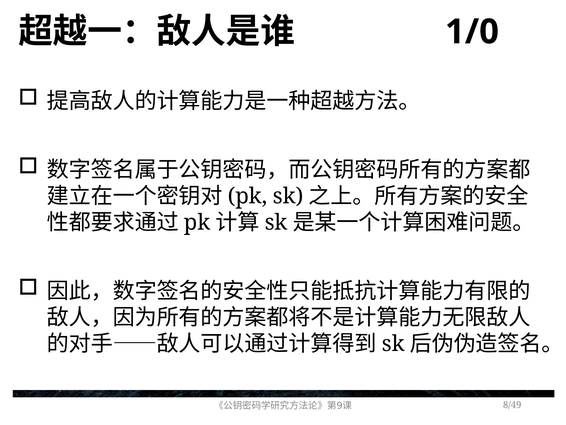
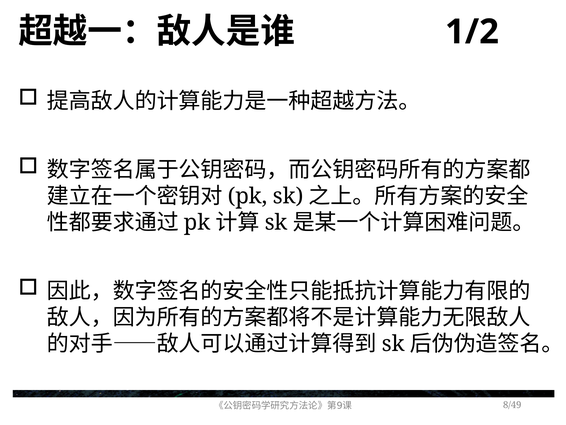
1/0: 1/0 -> 1/2 (472, 32)
